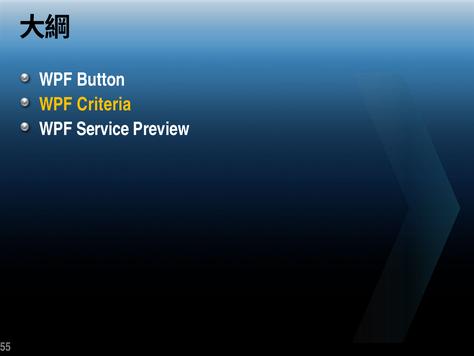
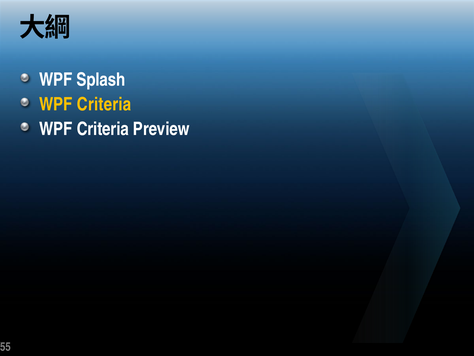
Button: Button -> Splash (101, 80)
Service: Service -> Criteria (103, 129)
